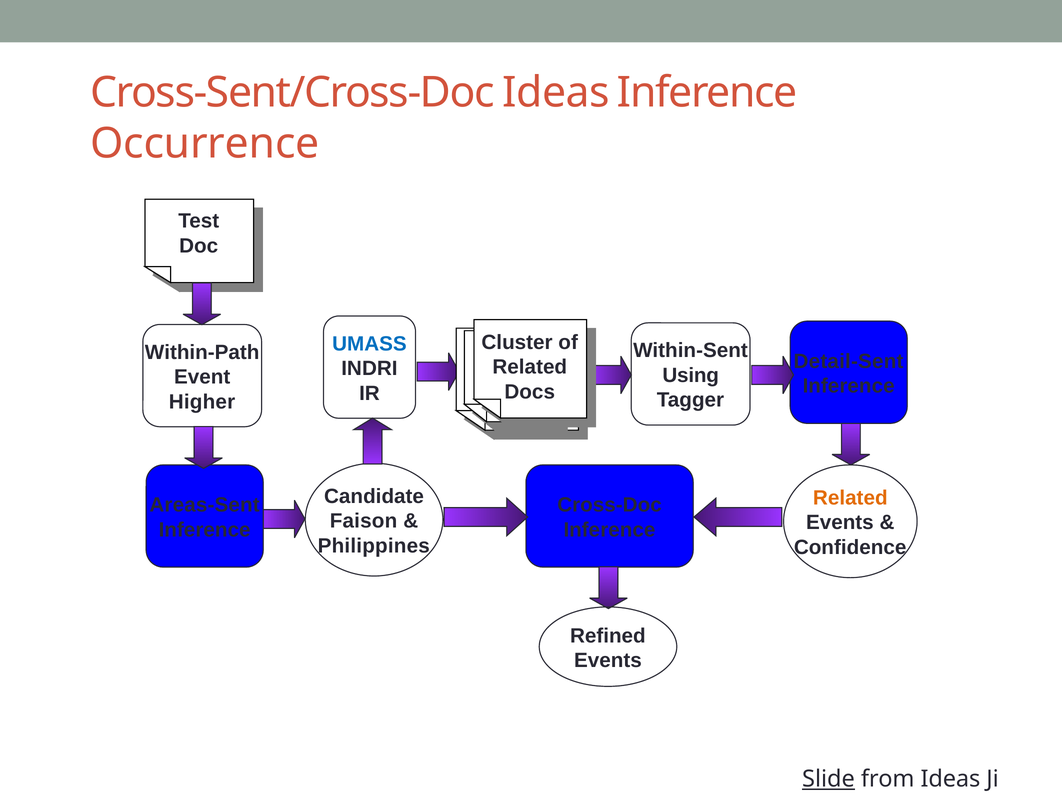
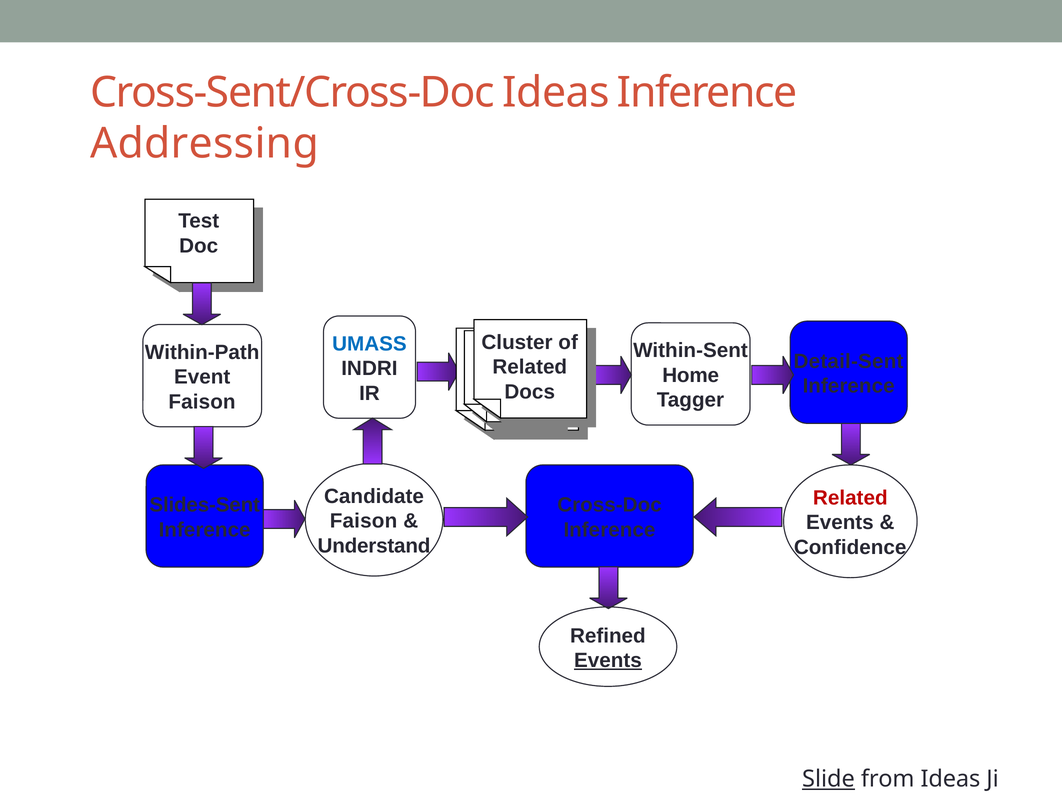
Occurrence: Occurrence -> Addressing (205, 144)
Using: Using -> Home (691, 376)
Higher: Higher -> Faison (202, 402)
Related colour: orange -> red (850, 498)
Areas-Sent: Areas-Sent -> Slides-Sent (205, 505)
Philippines: Philippines -> Understand (374, 546)
Events underline: none -> present (608, 661)
